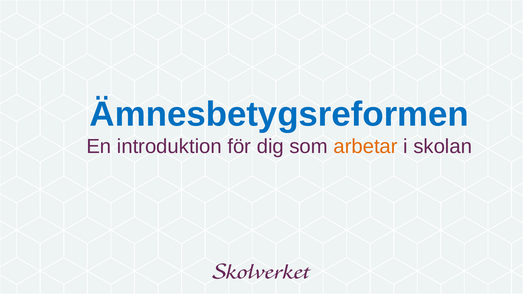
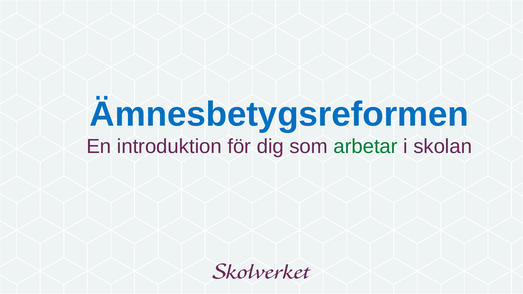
arbetar colour: orange -> green (366, 147)
